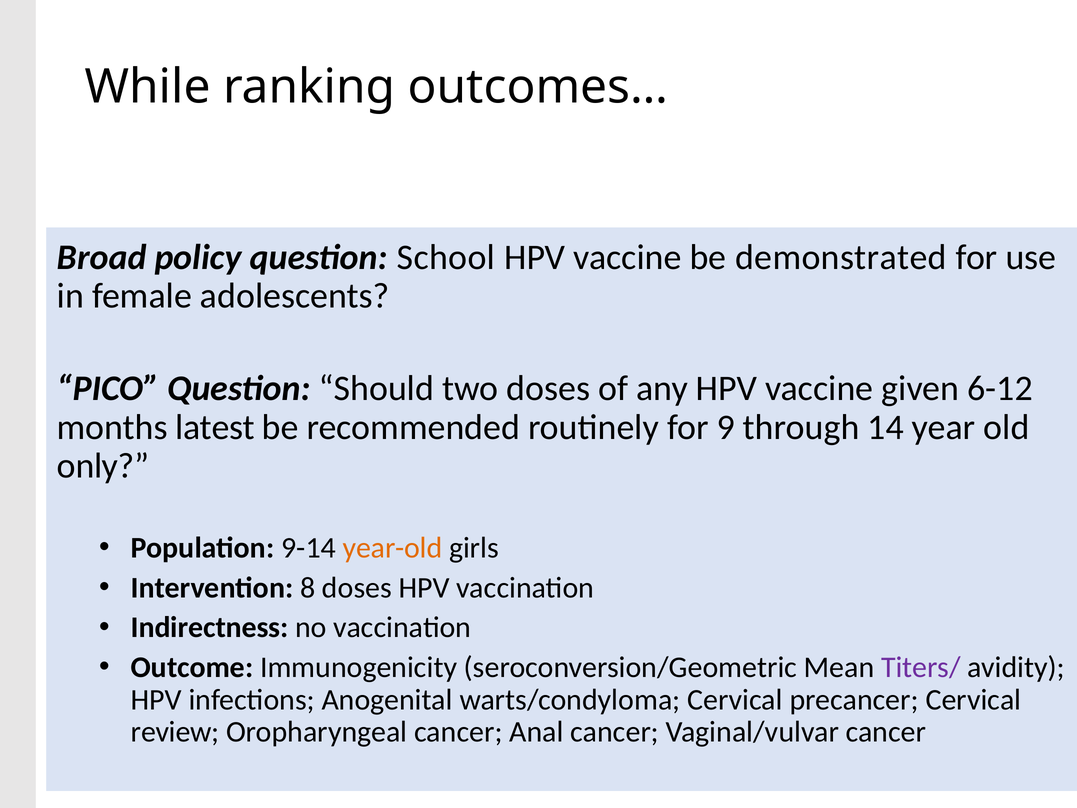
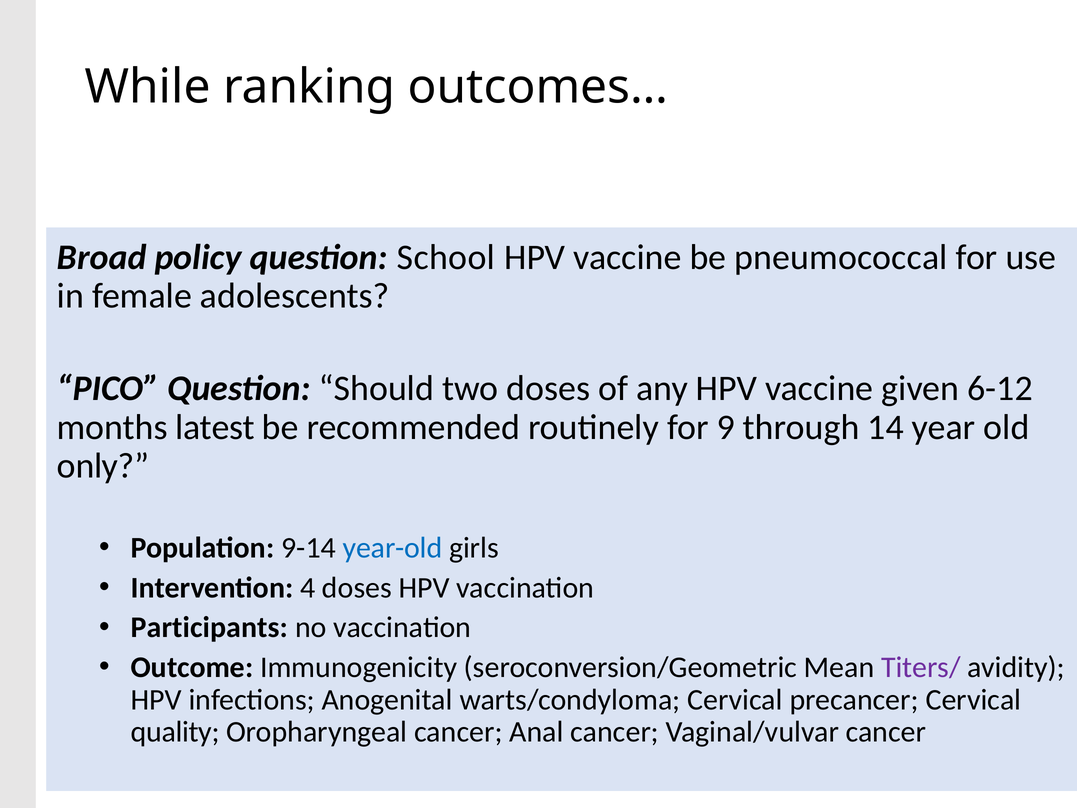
demonstrated: demonstrated -> pneumococcal (841, 257)
year-old colour: orange -> blue (393, 548)
8: 8 -> 4 (308, 587)
Indirectness: Indirectness -> Participants (209, 627)
review: review -> quality (175, 732)
